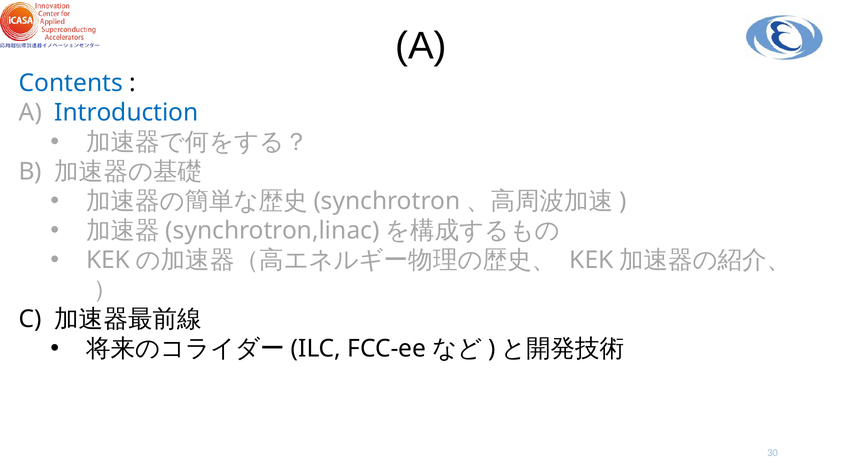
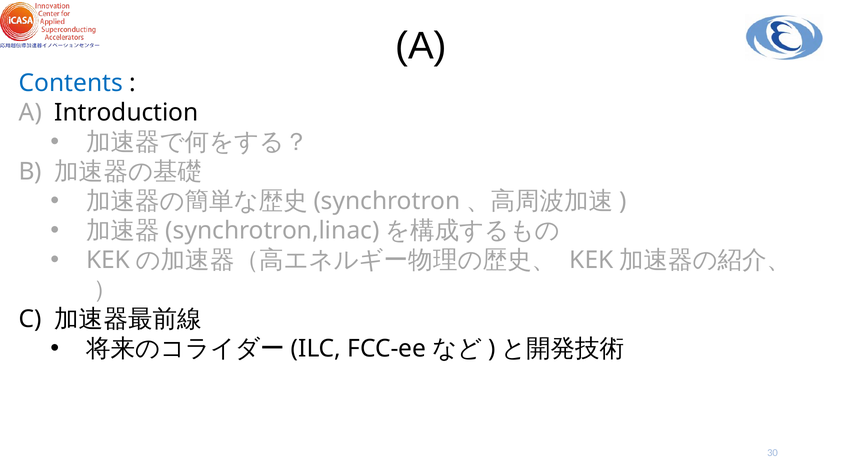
Introduction colour: blue -> black (126, 113)
